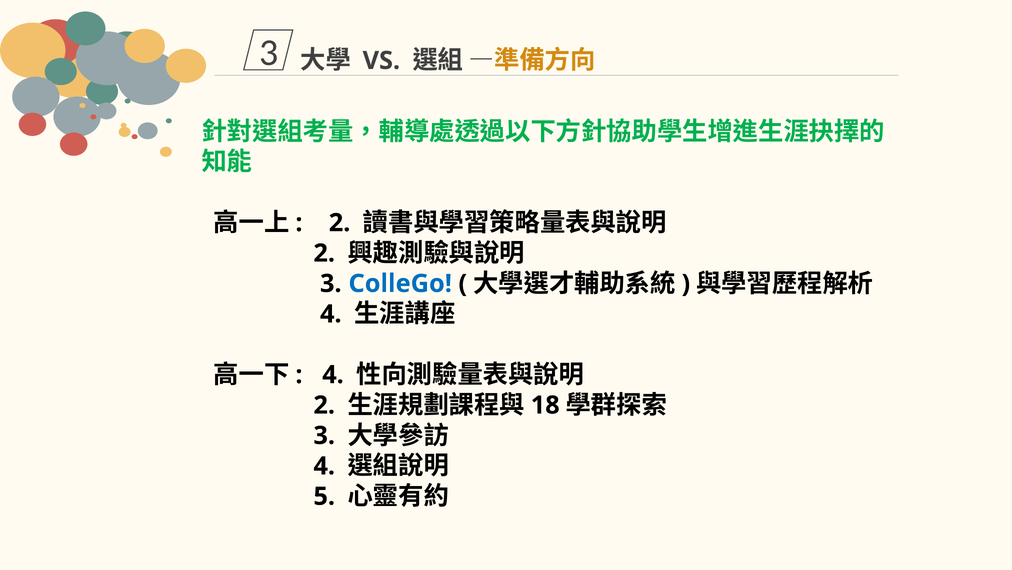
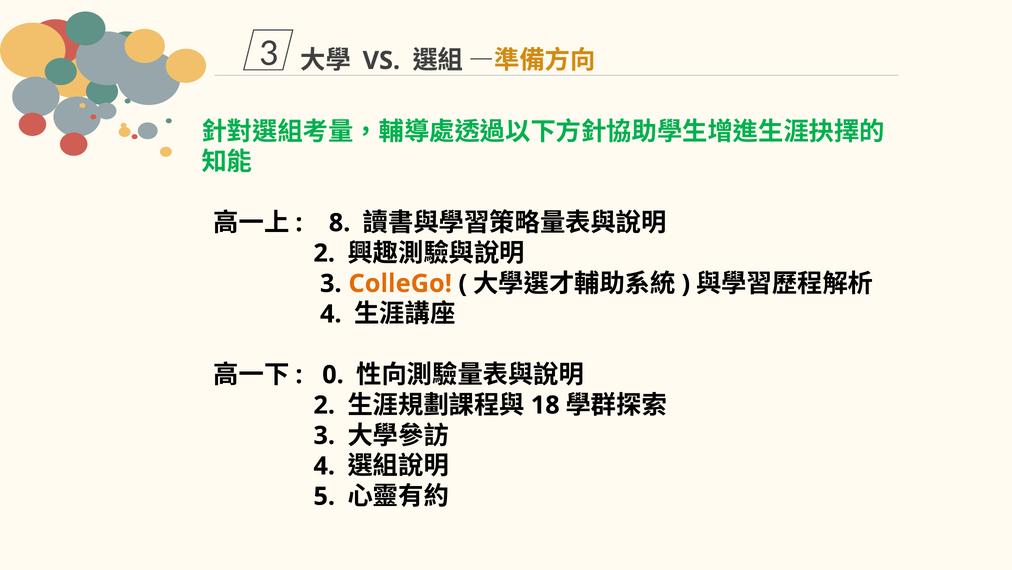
2: 2 -> 8 (340, 223)
ColleGo colour: blue -> orange (400, 283)
4: 4 -> 0 (333, 374)
